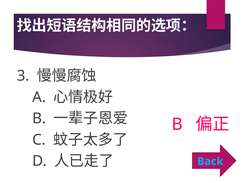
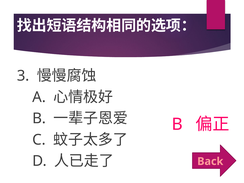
Back colour: light blue -> pink (210, 161)
